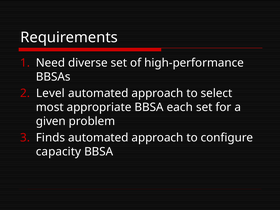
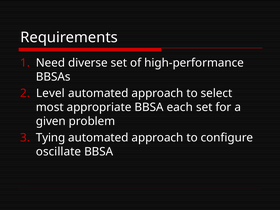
Finds: Finds -> Tying (51, 138)
capacity: capacity -> oscillate (59, 152)
